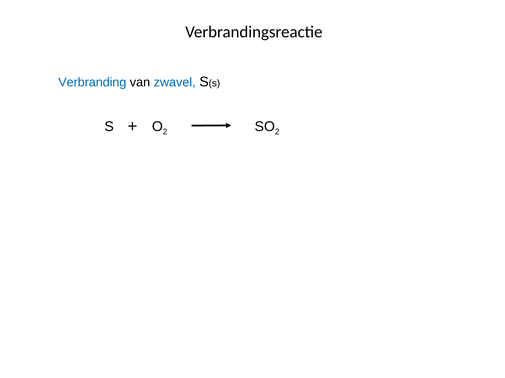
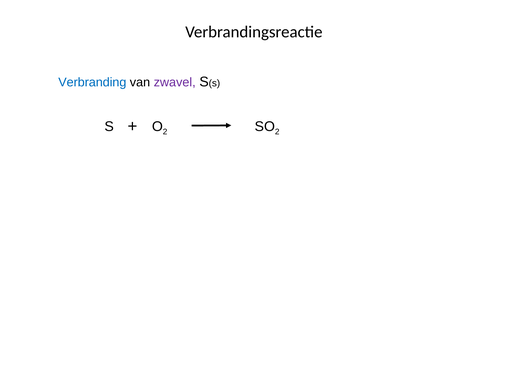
zwavel colour: blue -> purple (175, 82)
